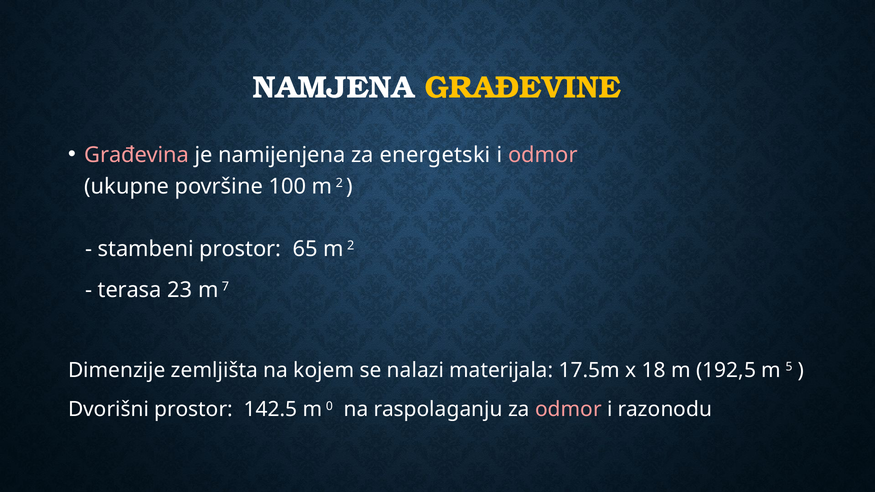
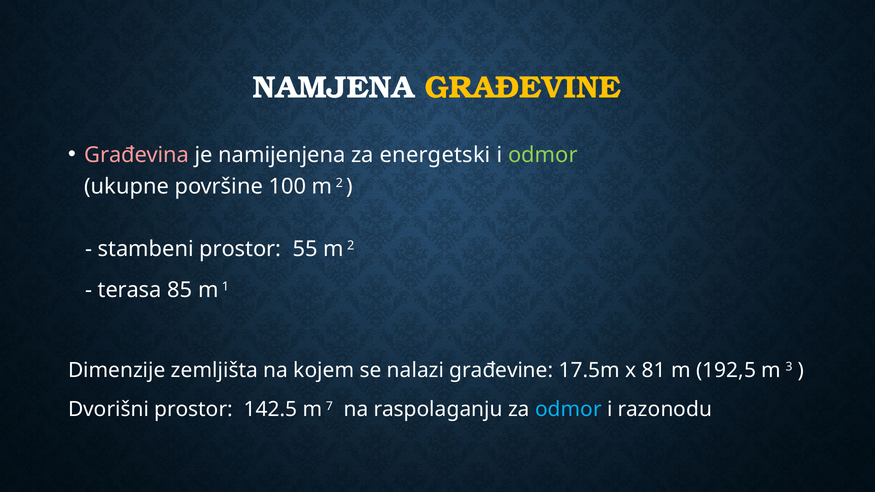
odmor colour: pink -> light green (543, 155)
65: 65 -> 55 (305, 249)
23: 23 -> 85 (180, 290)
7: 7 -> 1 (225, 286)
nalazi materijala: materijala -> građevine (501, 370)
18: 18 -> 81 (654, 370)
5: 5 -> 3 (789, 367)
0: 0 -> 7 (329, 406)
odmor colour: pink -> light blue (568, 410)
